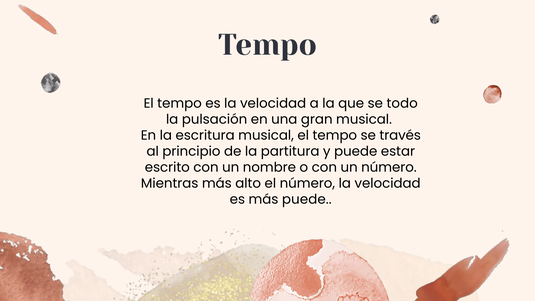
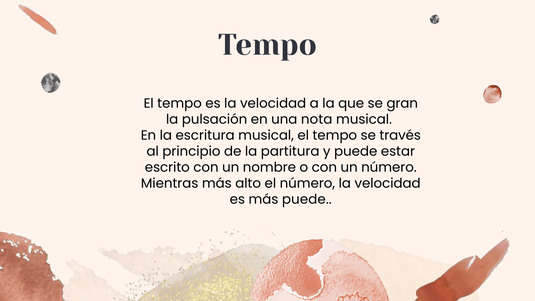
todo: todo -> gran (402, 103)
gran: gran -> nota (317, 119)
